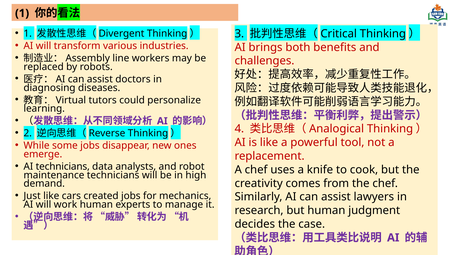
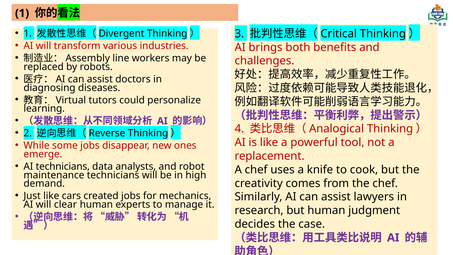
work: work -> clear (65, 204)
